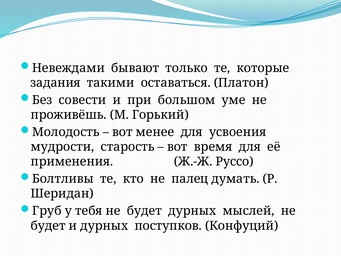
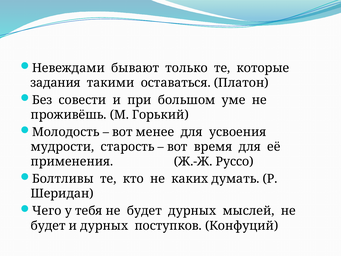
палец: палец -> каких (190, 179)
Груб: Груб -> Чего (47, 211)
